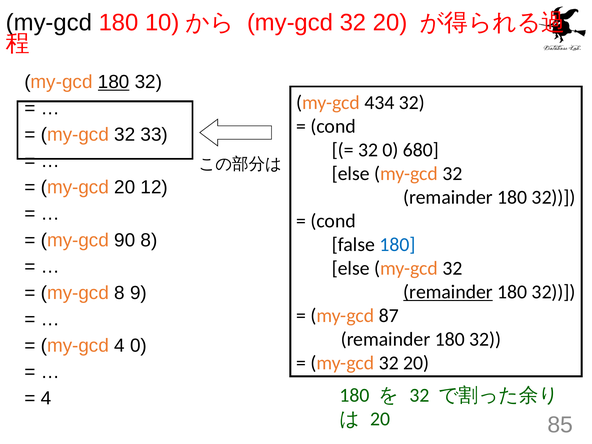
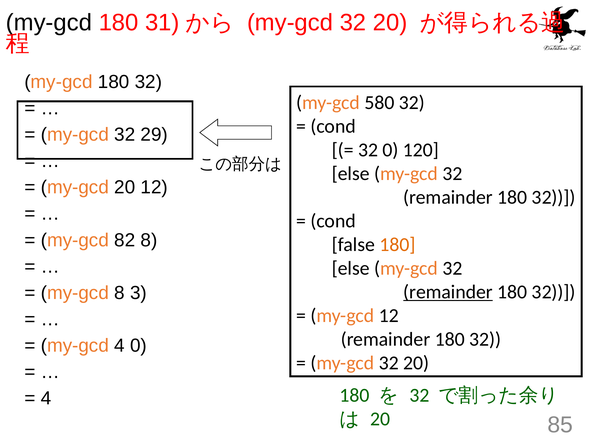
10: 10 -> 31 (162, 23)
180 underline: present -> none (114, 82)
434: 434 -> 580 (379, 103)
33: 33 -> 29 (154, 135)
680: 680 -> 120 (421, 150)
90: 90 -> 82 (125, 240)
180 colour: blue -> orange (397, 245)
9: 9 -> 3 (138, 293)
my-gcd 87: 87 -> 12 (389, 316)
